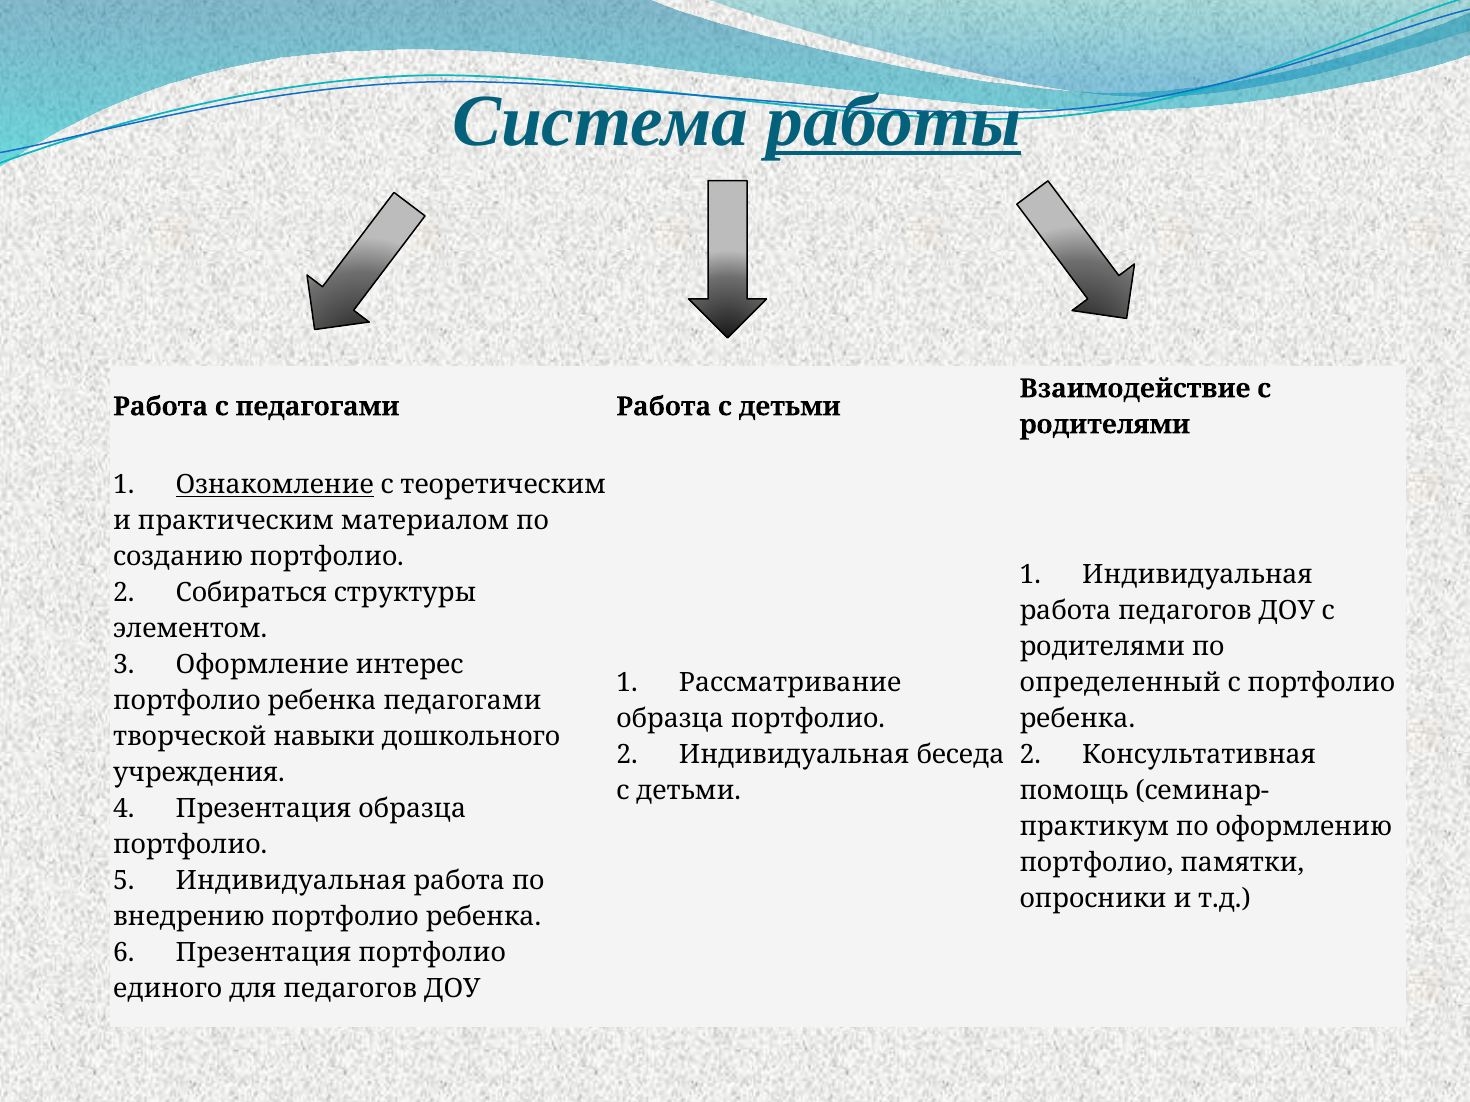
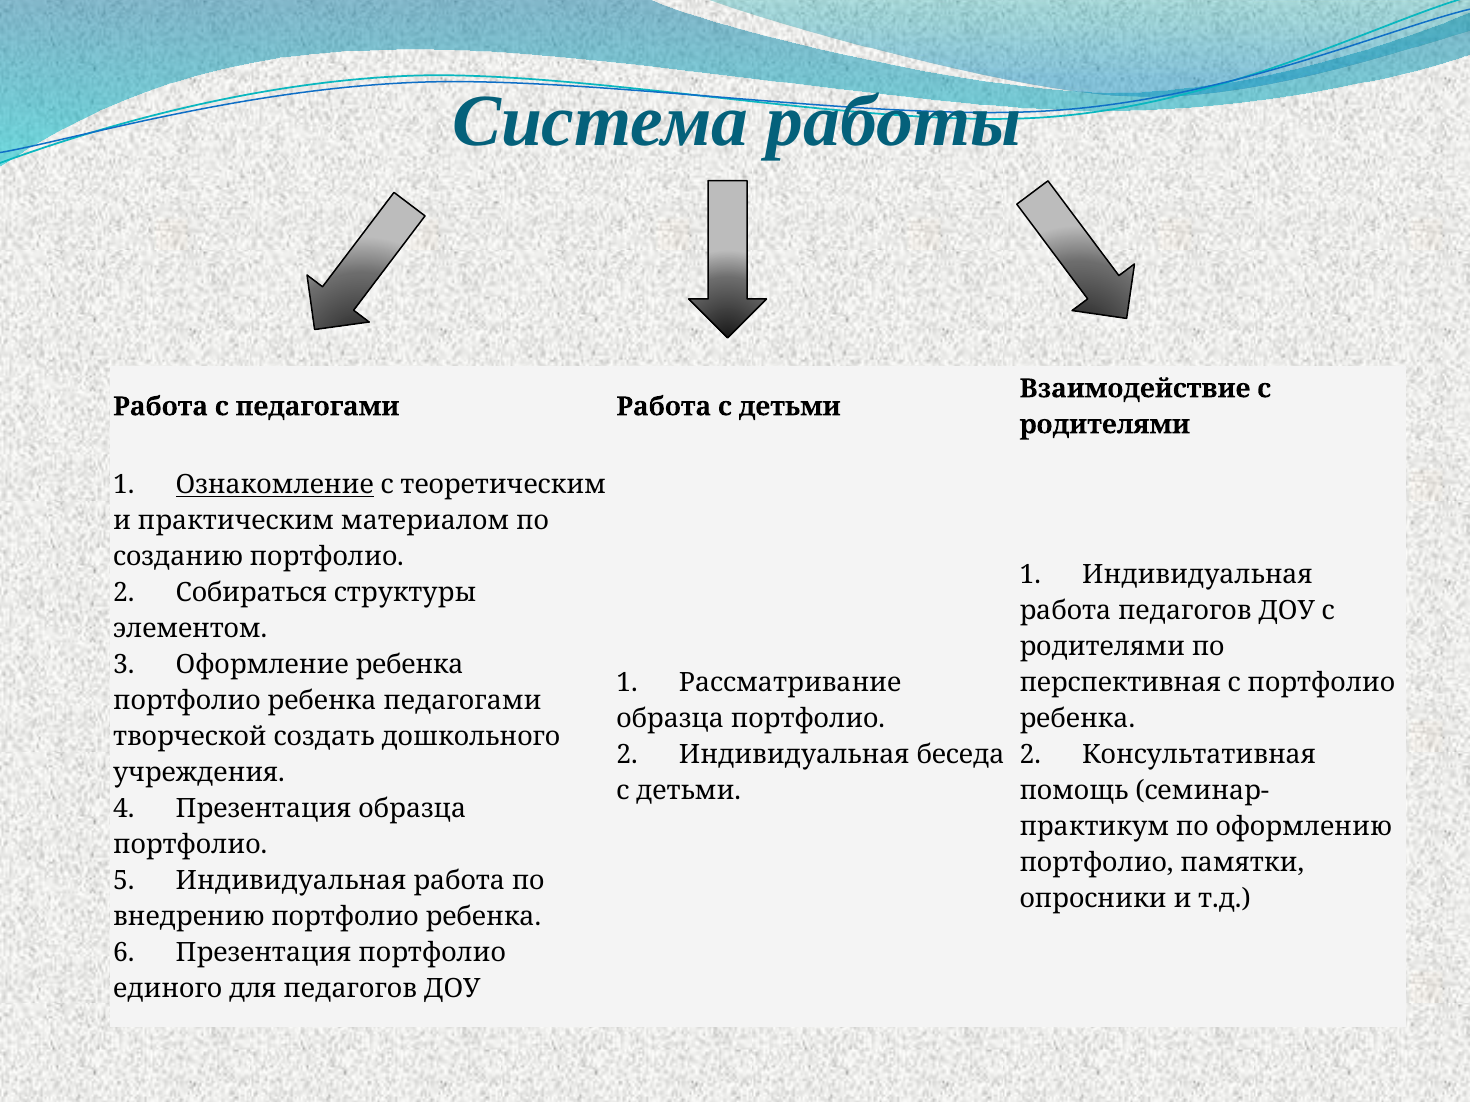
работы underline: present -> none (894, 122)
Оформление интерес: интерес -> ребенка (410, 665)
определенный: определенный -> перспективная (1120, 683)
навыки: навыки -> создать (324, 737)
